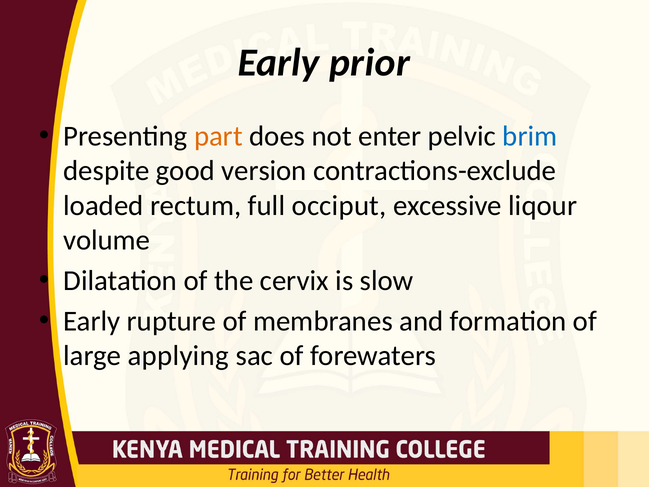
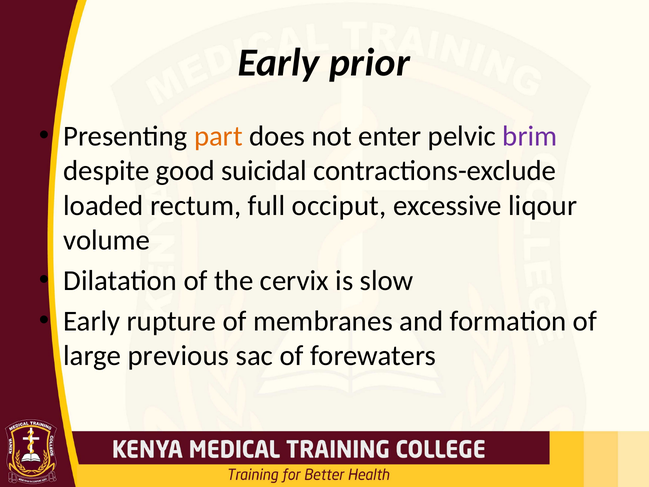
brim colour: blue -> purple (530, 136)
version: version -> suicidal (264, 171)
applying: applying -> previous (178, 355)
